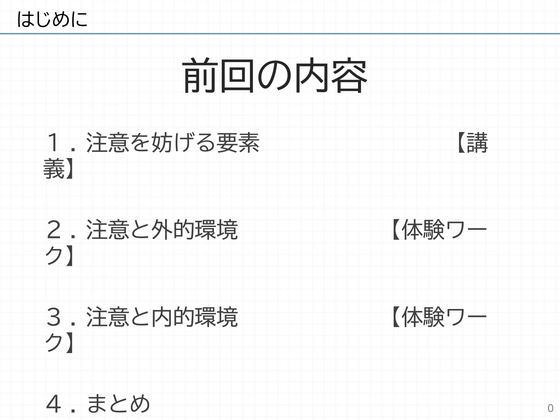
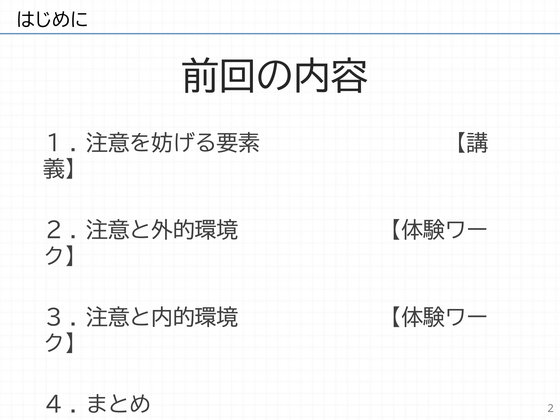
0: 0 -> 2 (551, 409)
